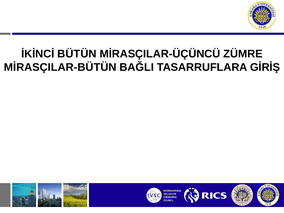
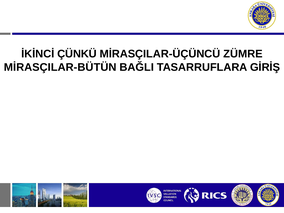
BÜTÜN: BÜTÜN -> ÇÜNKÜ (77, 54)
